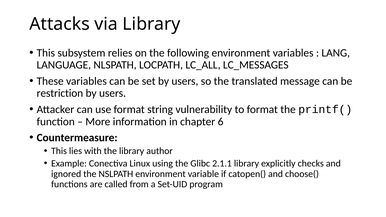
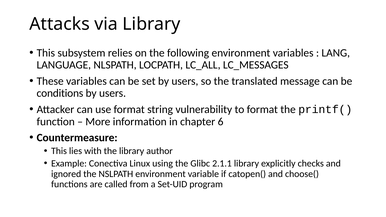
restriction: restriction -> conditions (60, 93)
